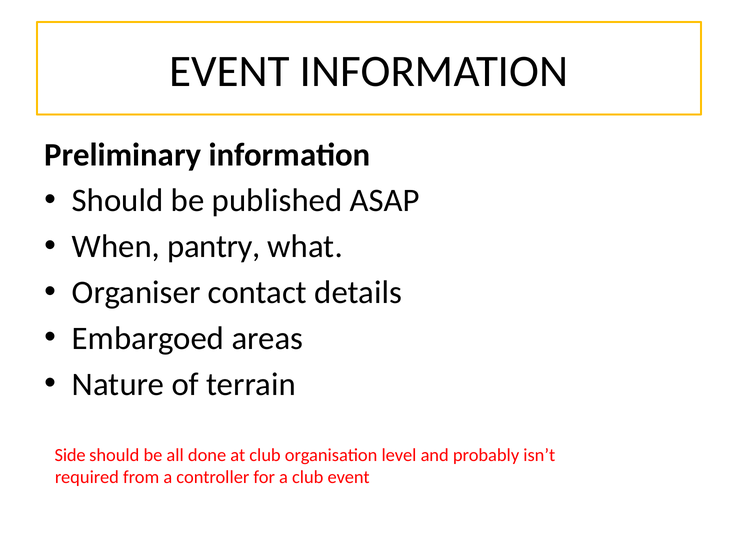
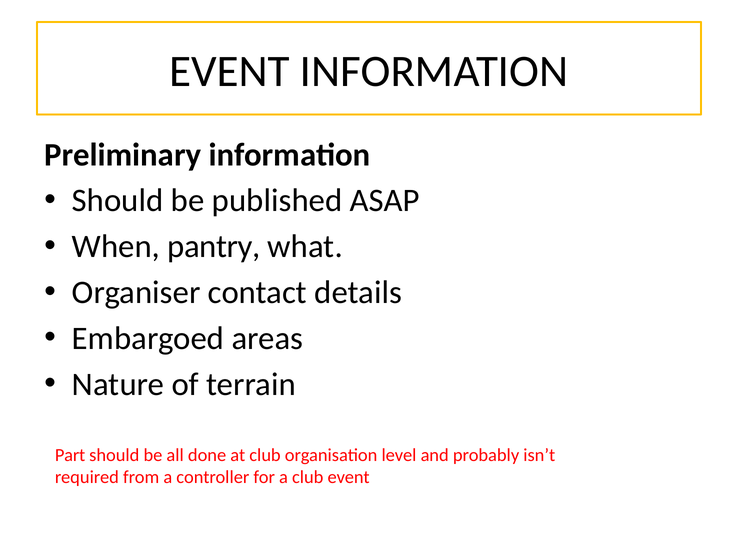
Side: Side -> Part (70, 455)
